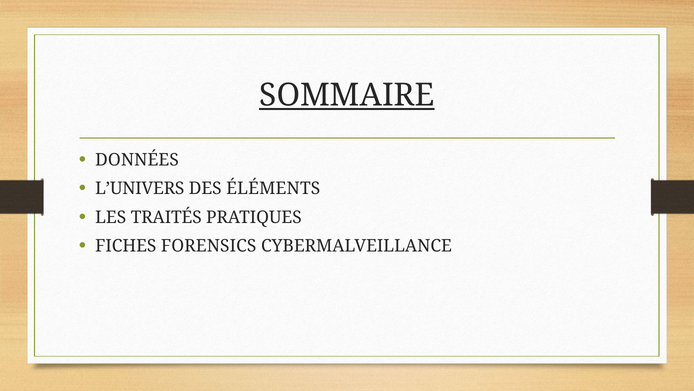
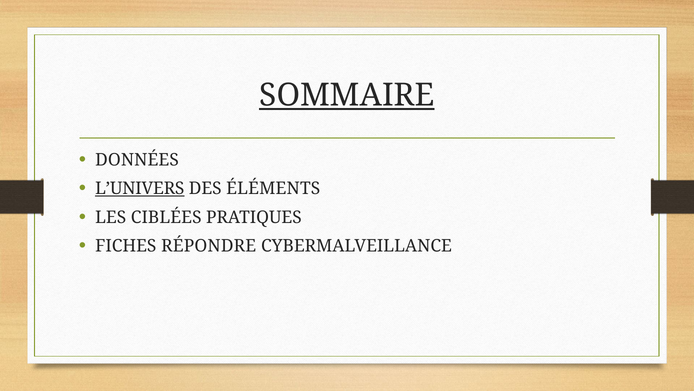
L’UNIVERS underline: none -> present (140, 188)
TRAITÉS: TRAITÉS -> CIBLÉES (166, 217)
FORENSICS: FORENSICS -> RÉPONDRE (209, 246)
